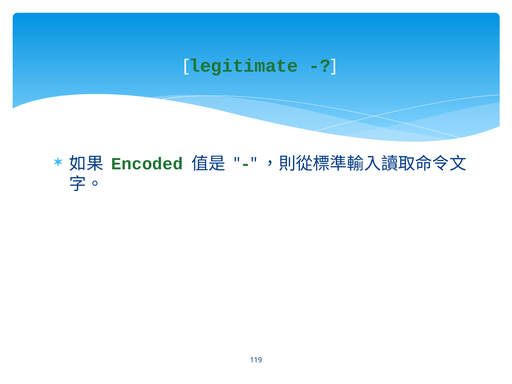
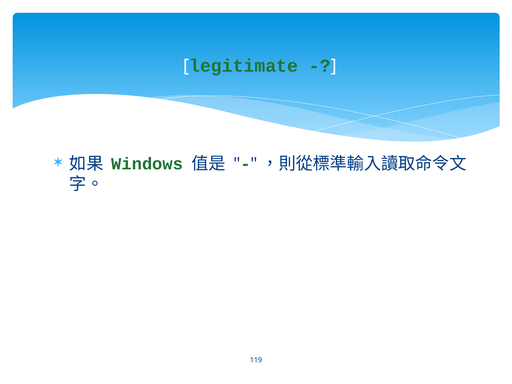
Encoded: Encoded -> Windows (147, 164)
